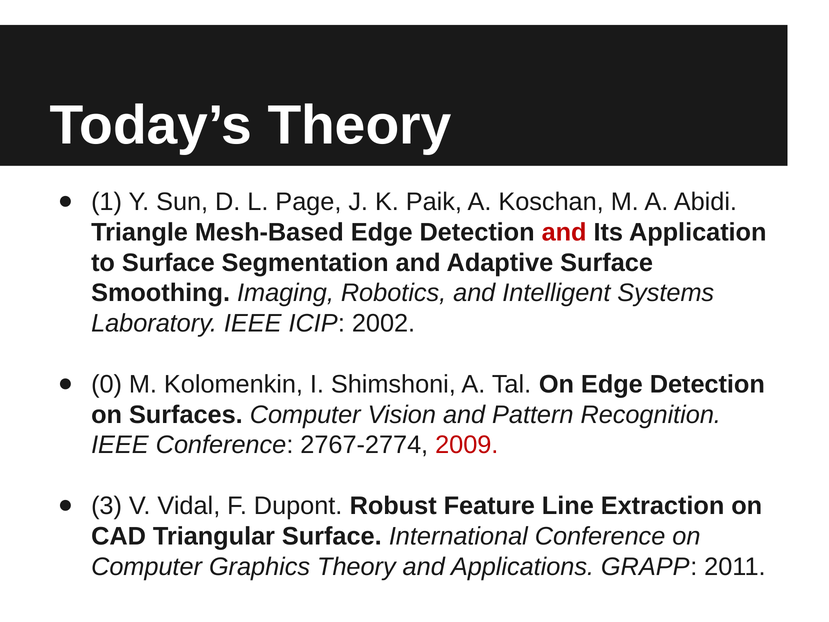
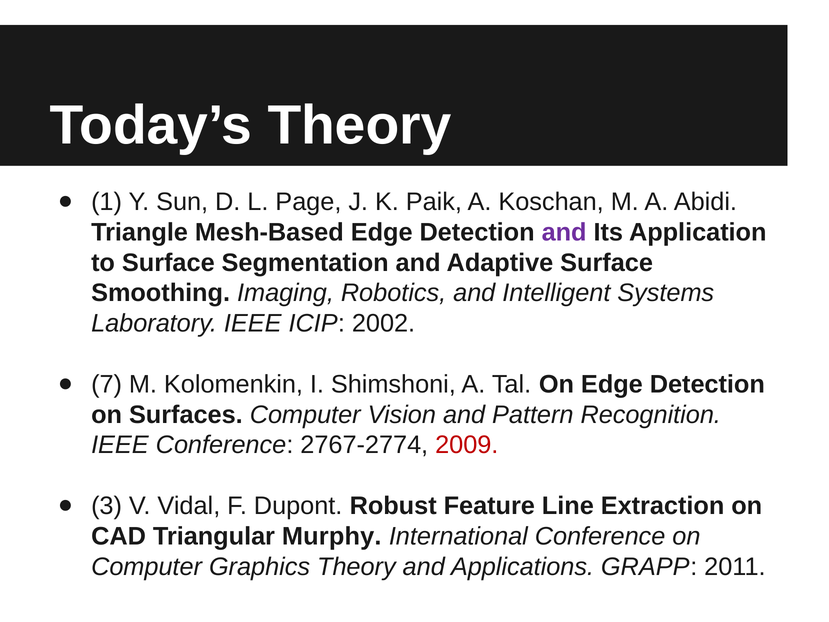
and colour: red -> purple (564, 232)
0: 0 -> 7 (107, 384)
Triangular Surface: Surface -> Murphy (332, 536)
